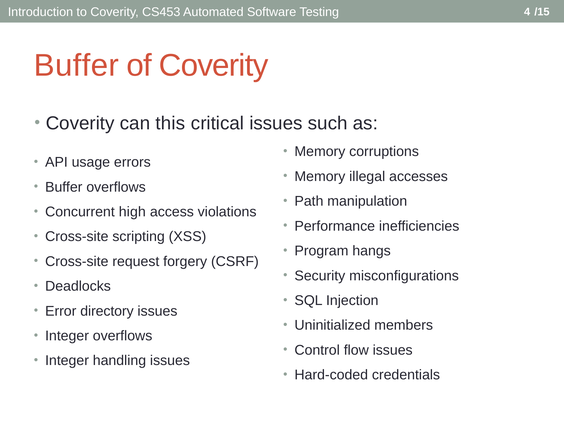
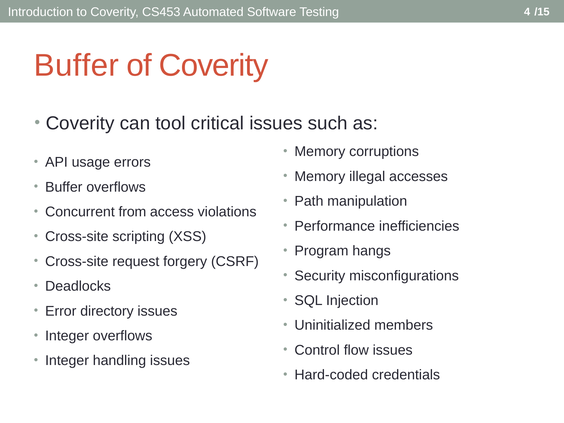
this: this -> tool (171, 123)
high: high -> from (132, 212)
